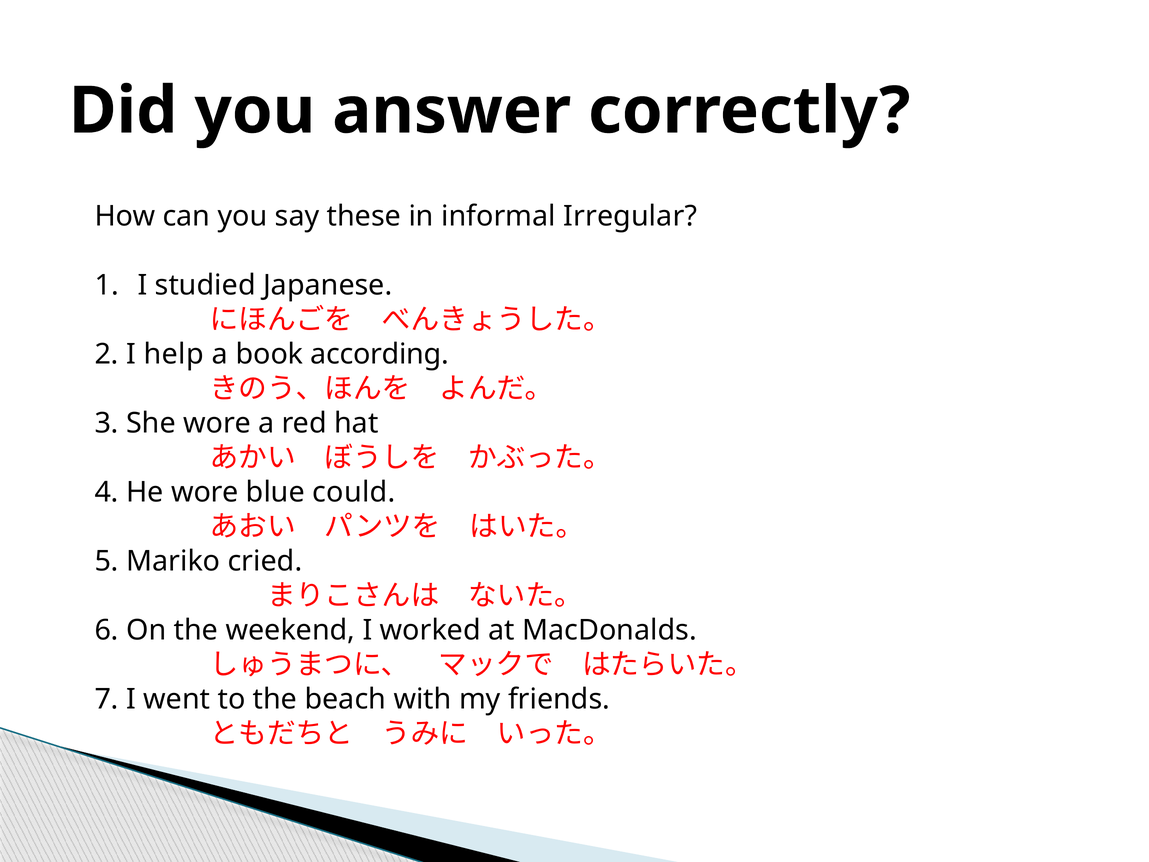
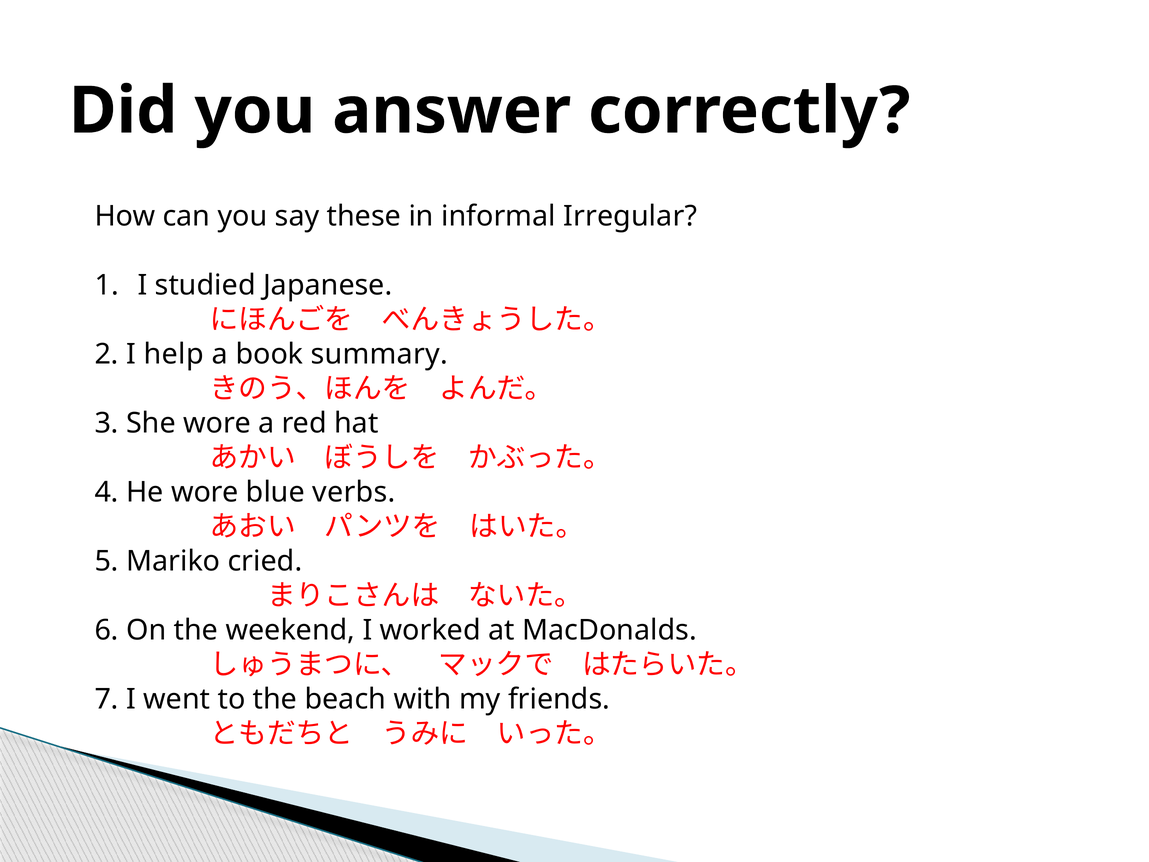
according: according -> summary (379, 354)
could: could -> verbs (354, 492)
